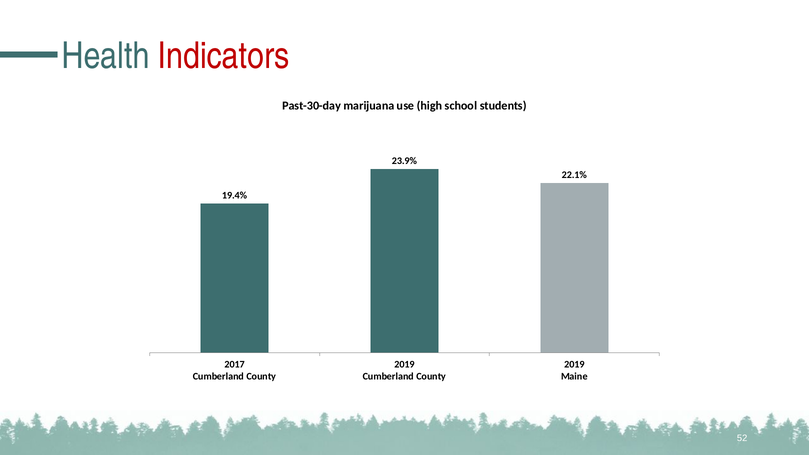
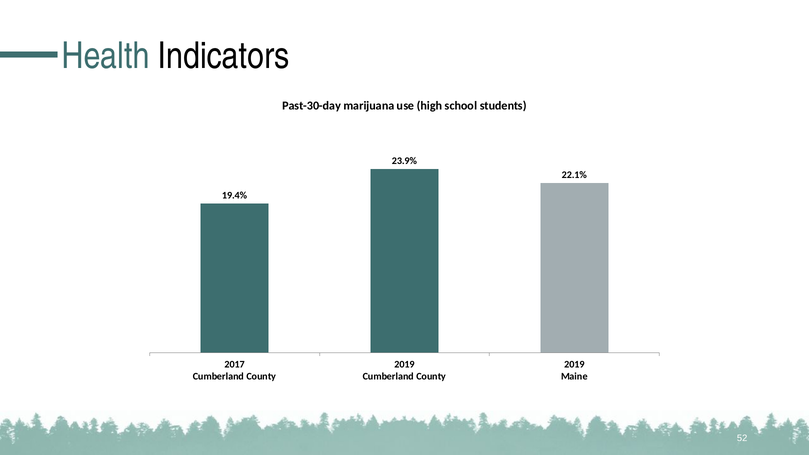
Indicators colour: red -> black (224, 56)
